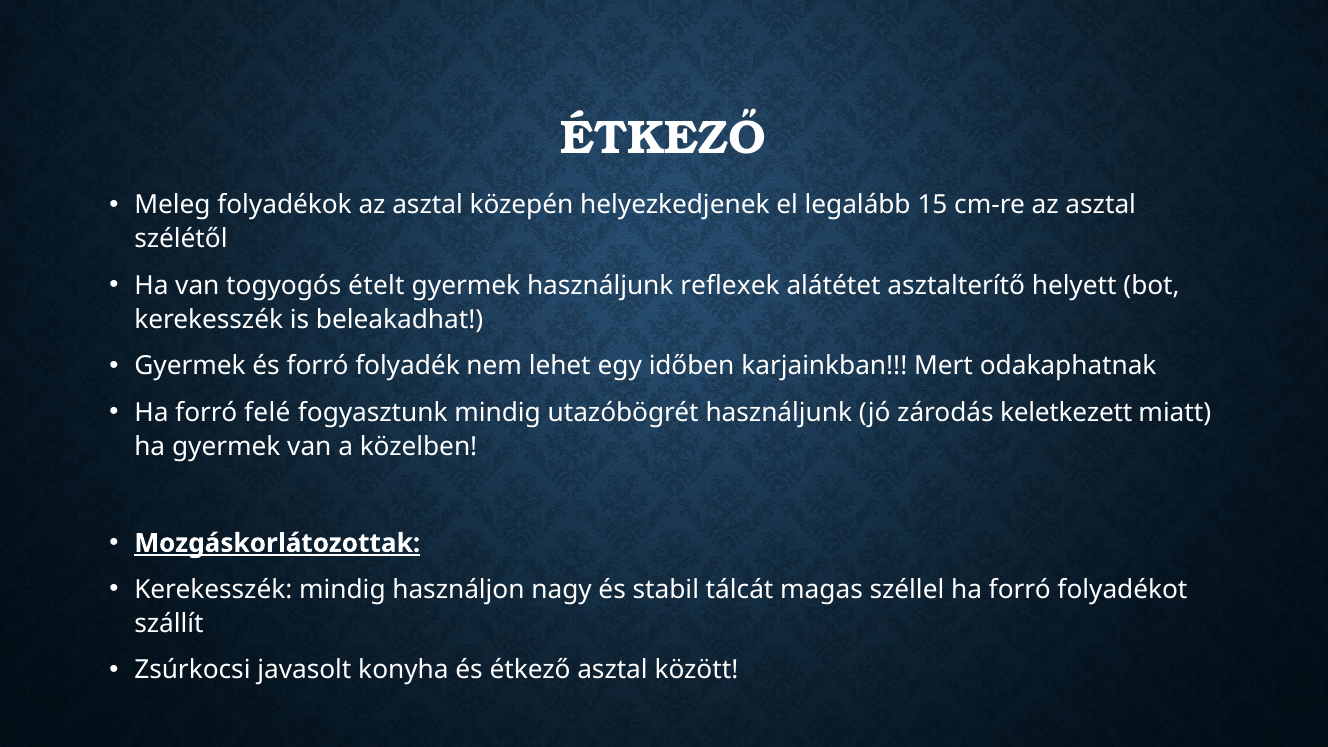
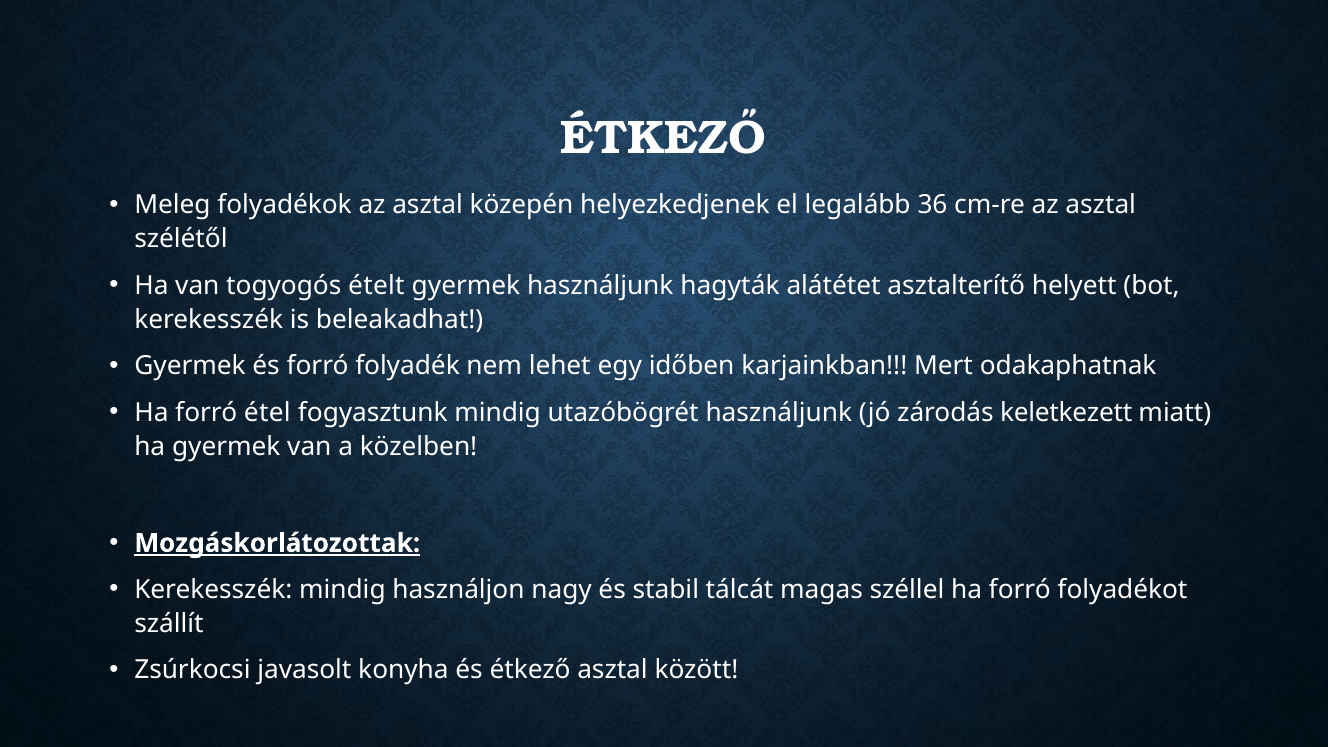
15: 15 -> 36 (933, 205)
reflexek: reflexek -> hagyták (730, 285)
felé: felé -> étel (267, 412)
